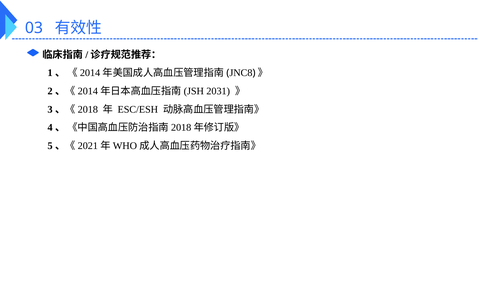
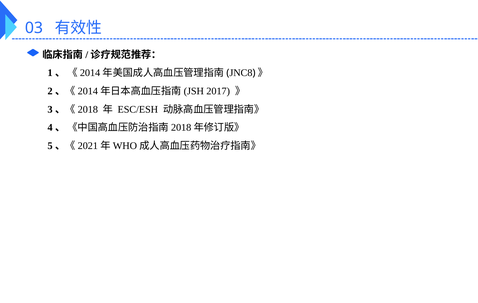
2031: 2031 -> 2017 (218, 91)
